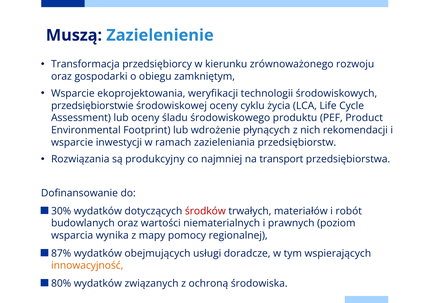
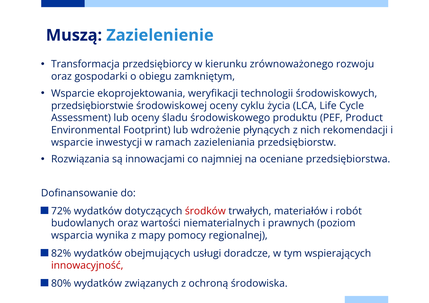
produkcyjny: produkcyjny -> innowacjami (155, 160)
transport: transport -> oceniane (281, 160)
30%: 30% -> 72% (61, 211)
87%: 87% -> 82% (61, 254)
innowacyjność colour: orange -> red (87, 266)
